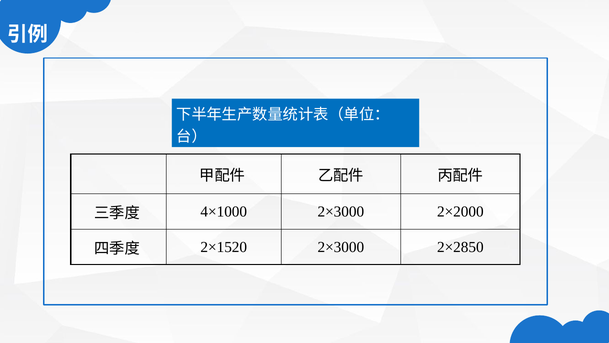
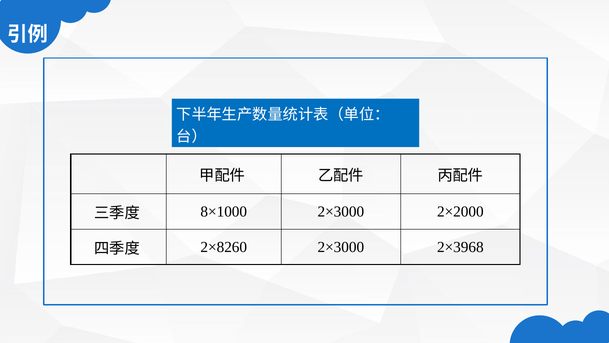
4×1000: 4×1000 -> 8×1000 (224, 211)
2×1520: 2×1520 -> 2×8260 (224, 247)
2×2850: 2×2850 -> 2×3968 (460, 247)
